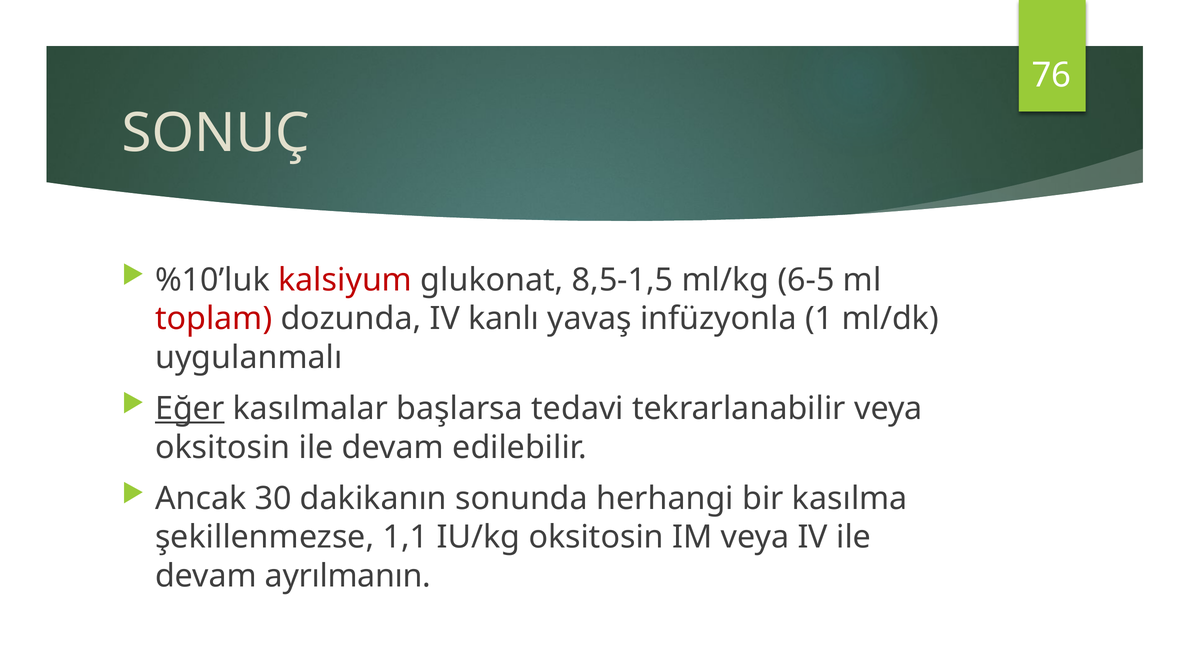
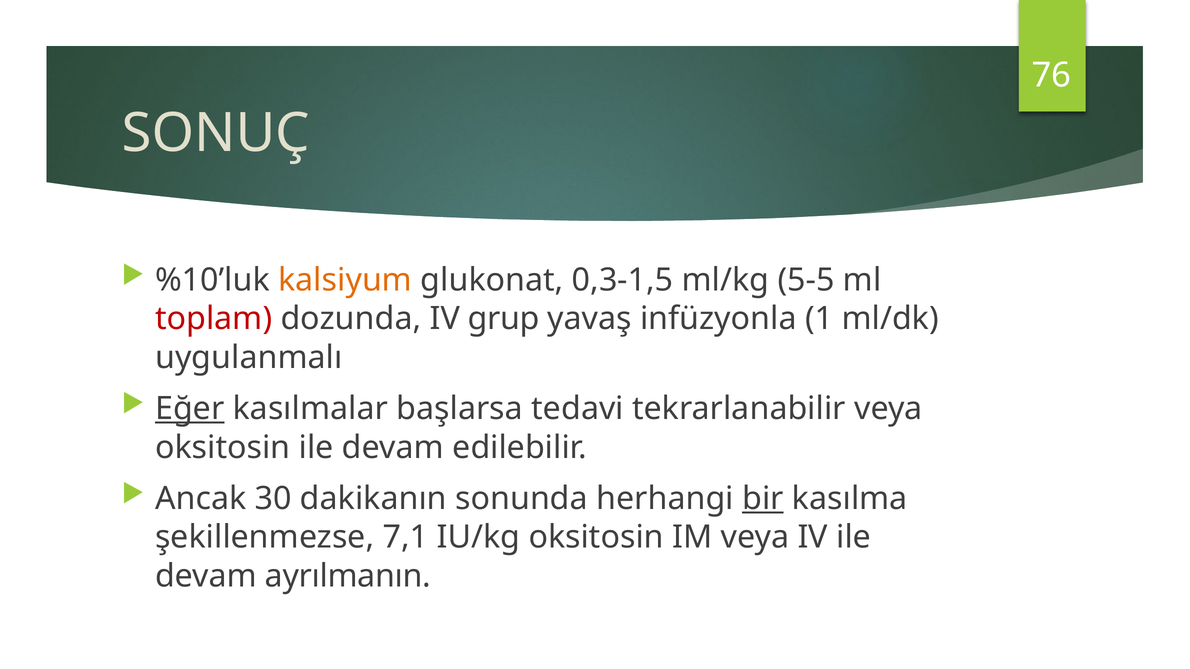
kalsiyum colour: red -> orange (345, 280)
8,5-1,5: 8,5-1,5 -> 0,3-1,5 (623, 280)
6-5: 6-5 -> 5-5 (806, 280)
kanlı: kanlı -> grup (504, 319)
bir underline: none -> present (763, 499)
1,1: 1,1 -> 7,1 (405, 538)
